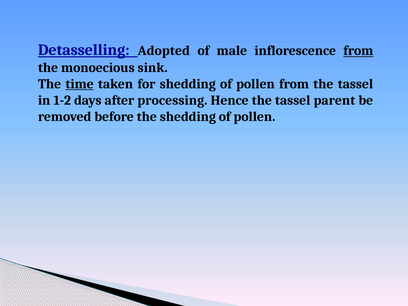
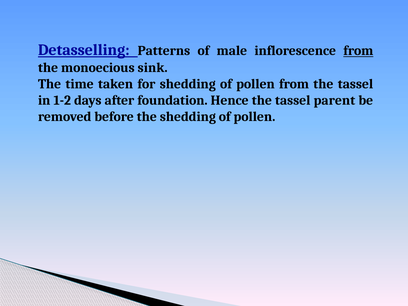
Adopted: Adopted -> Patterns (164, 51)
time underline: present -> none (80, 84)
processing: processing -> foundation (172, 100)
